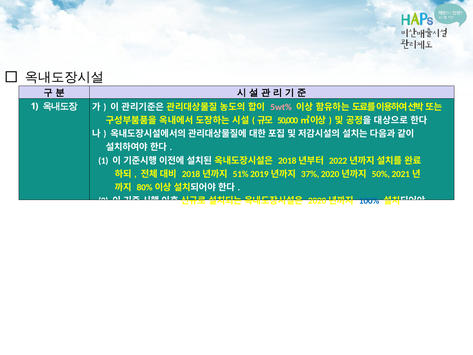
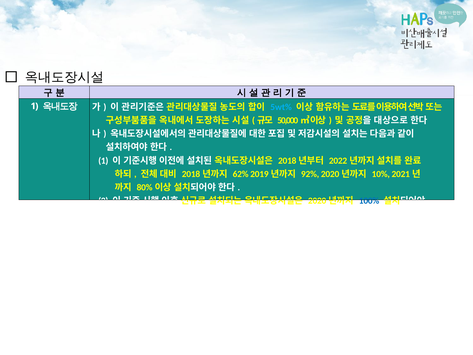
5wt% colour: pink -> light blue (281, 107)
51%: 51% -> 62% (241, 174)
37%: 37% -> 92% (310, 174)
50%: 50% -> 10% (381, 174)
